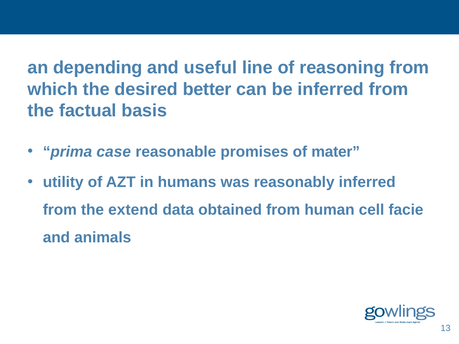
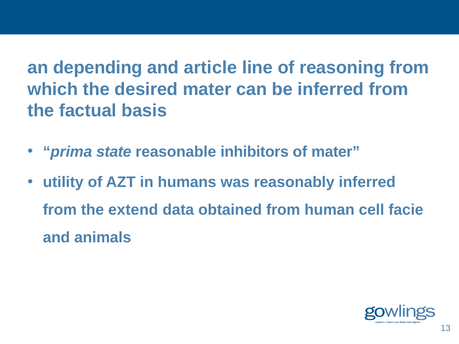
useful: useful -> article (210, 68)
desired better: better -> mater (207, 89)
case: case -> state (114, 152)
promises: promises -> inhibitors (255, 152)
